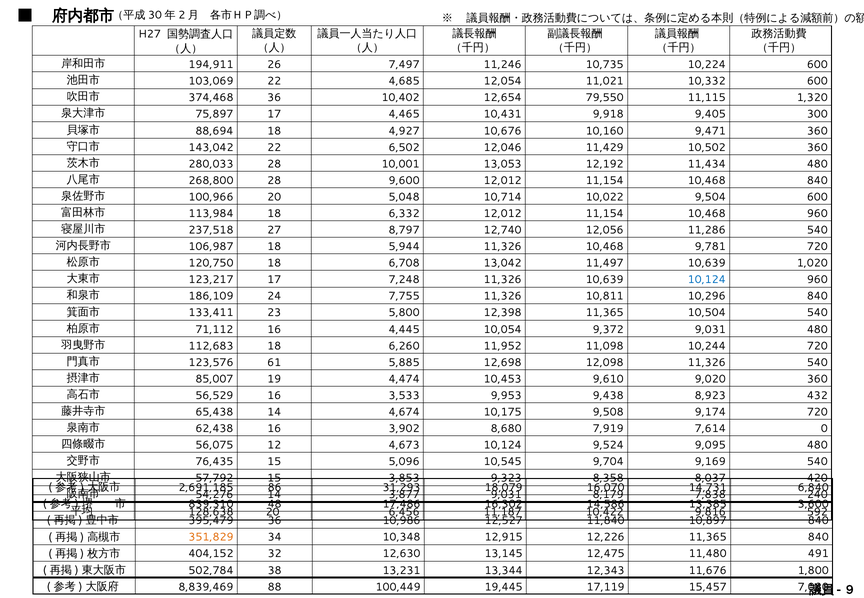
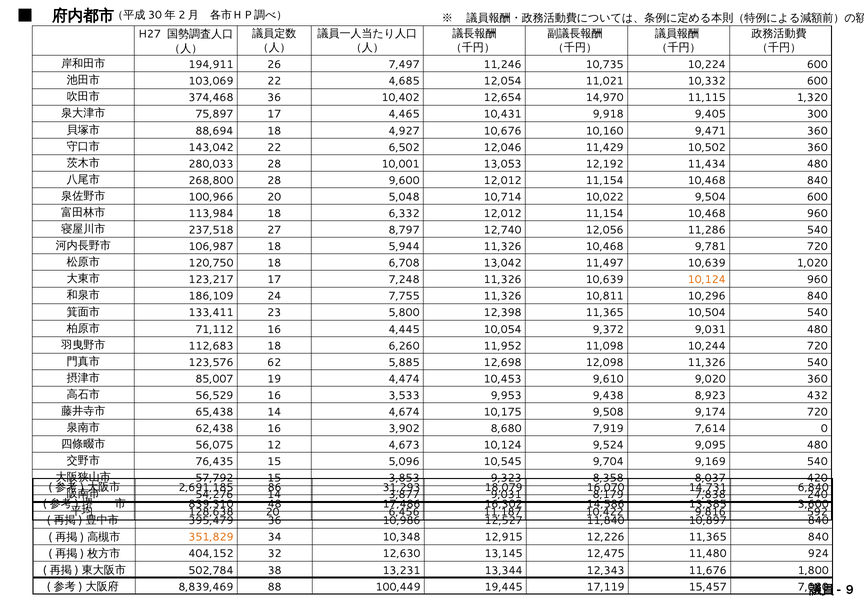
79,550: 79,550 -> 14,970 (605, 98)
10,124 colour: blue -> orange (707, 280)
61: 61 -> 62 (274, 363)
491: 491 -> 924 (818, 554)
